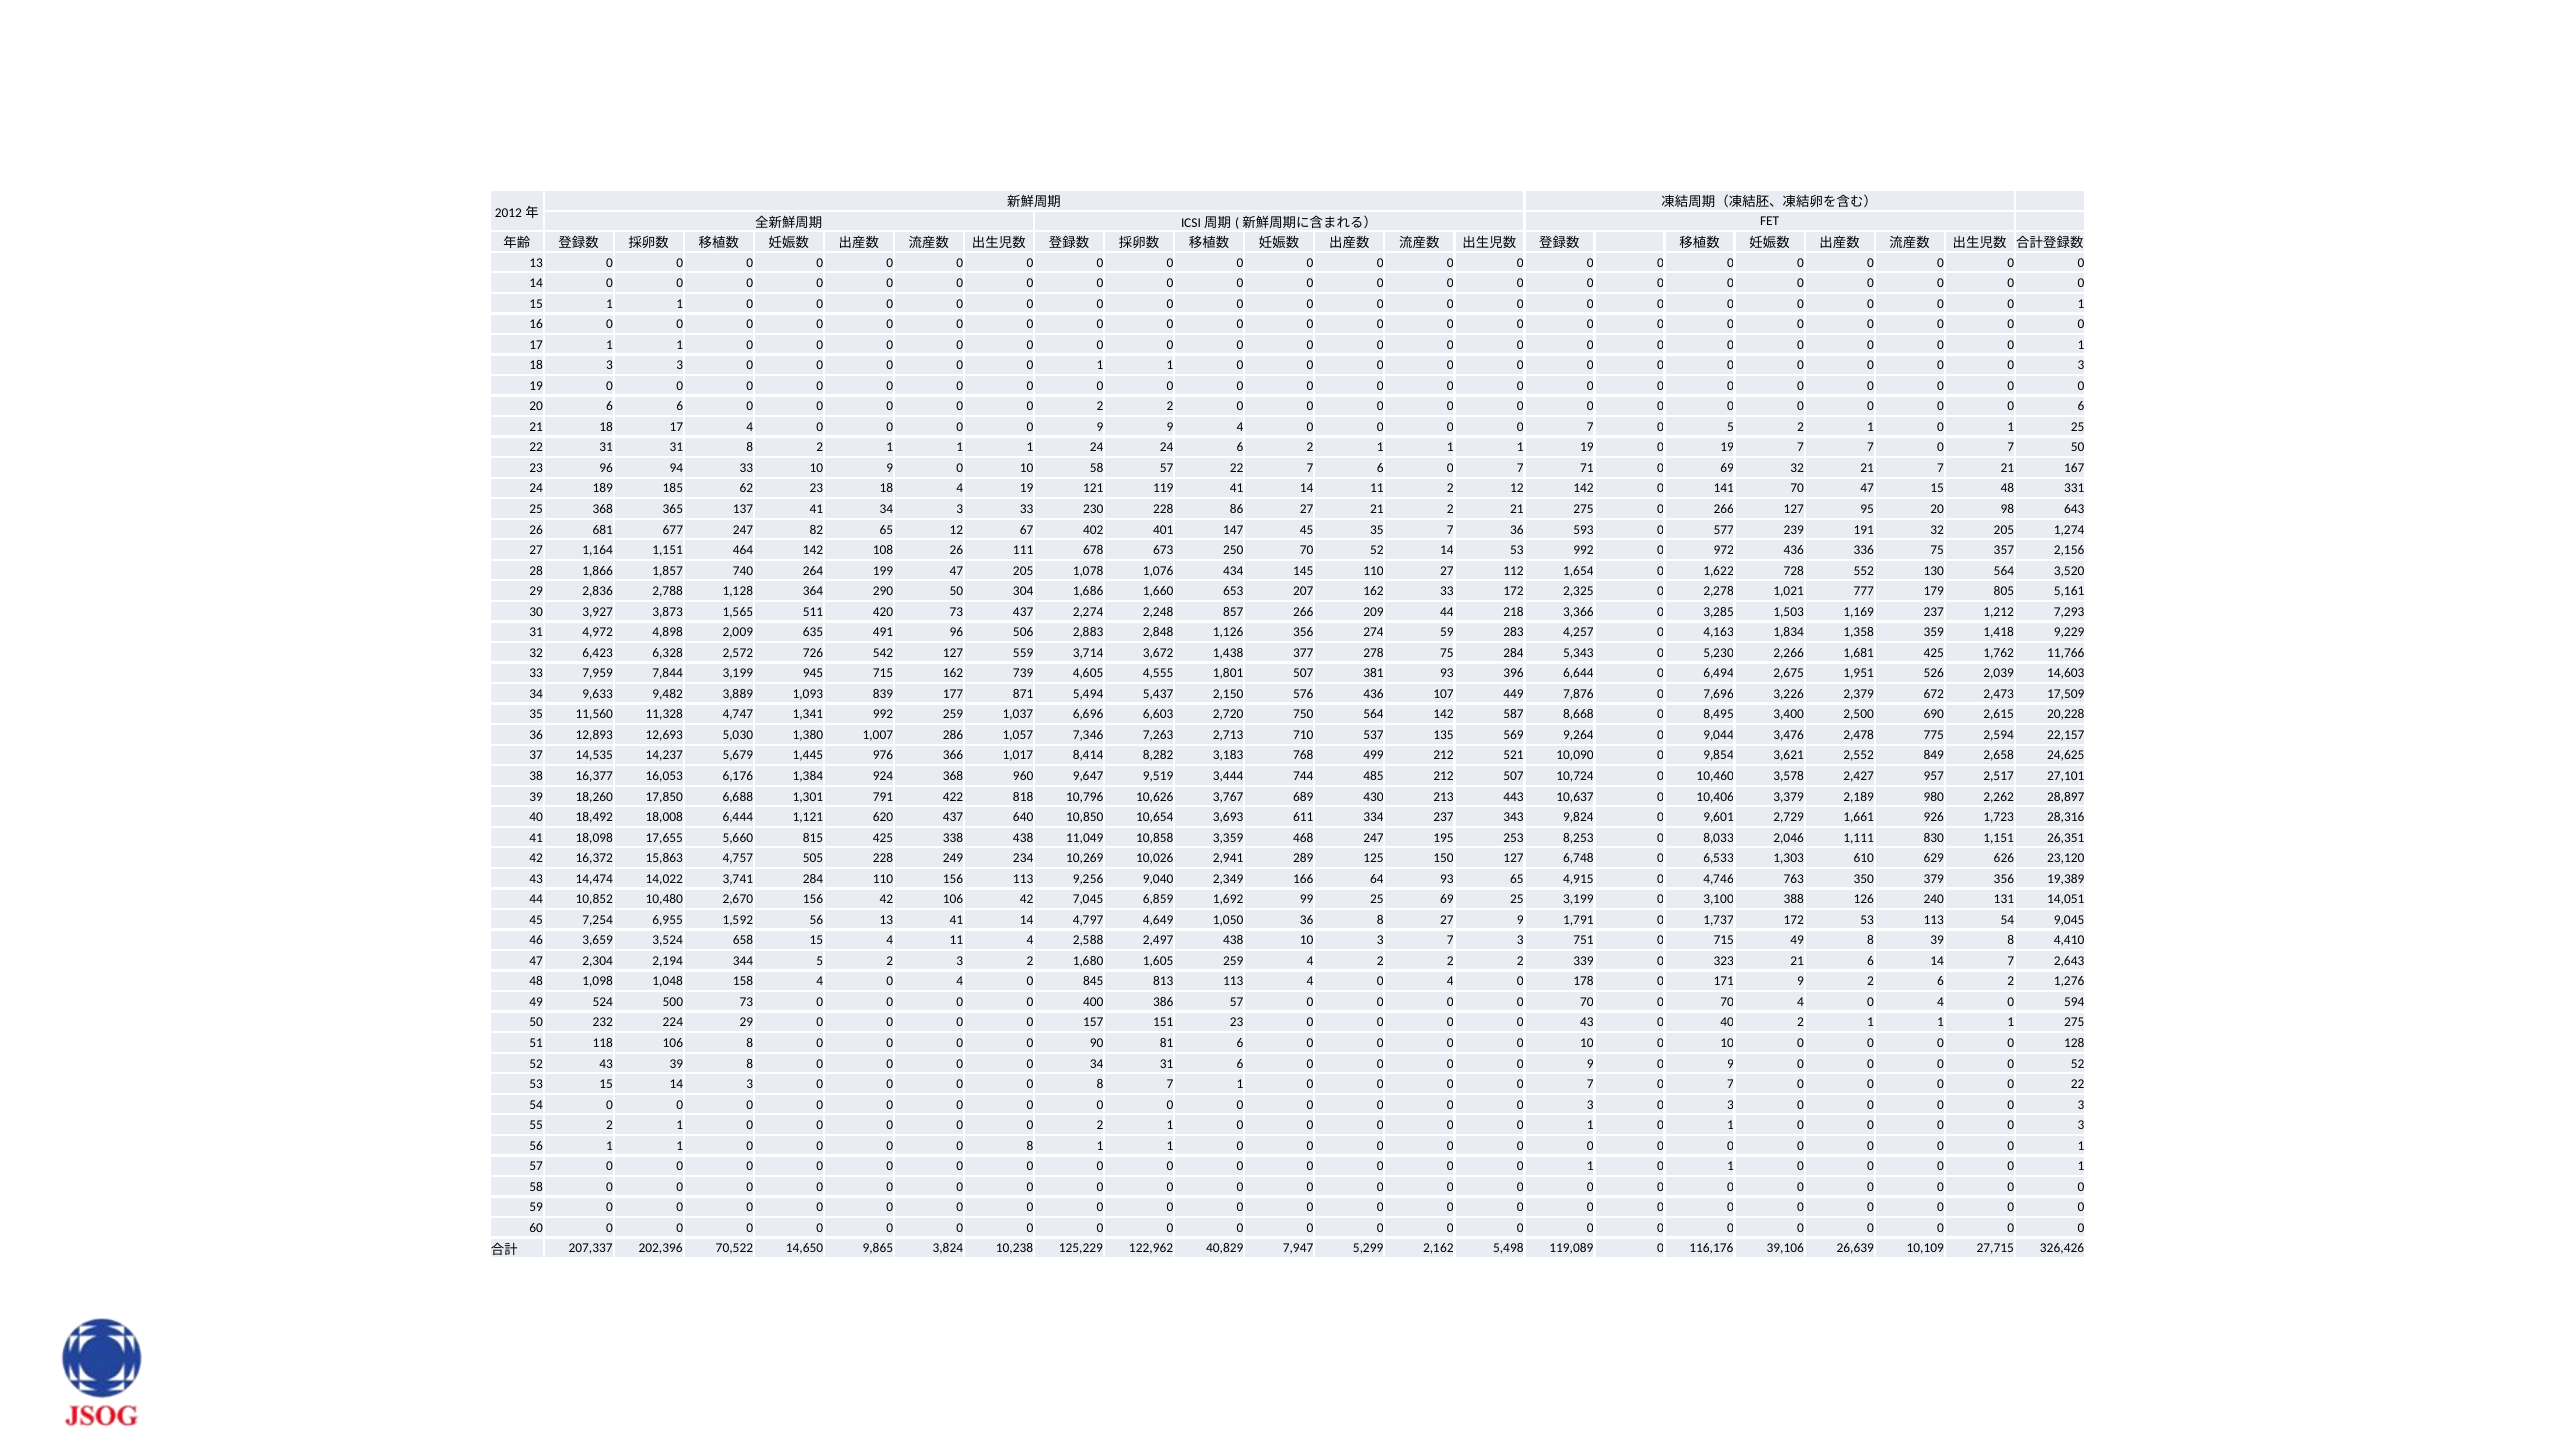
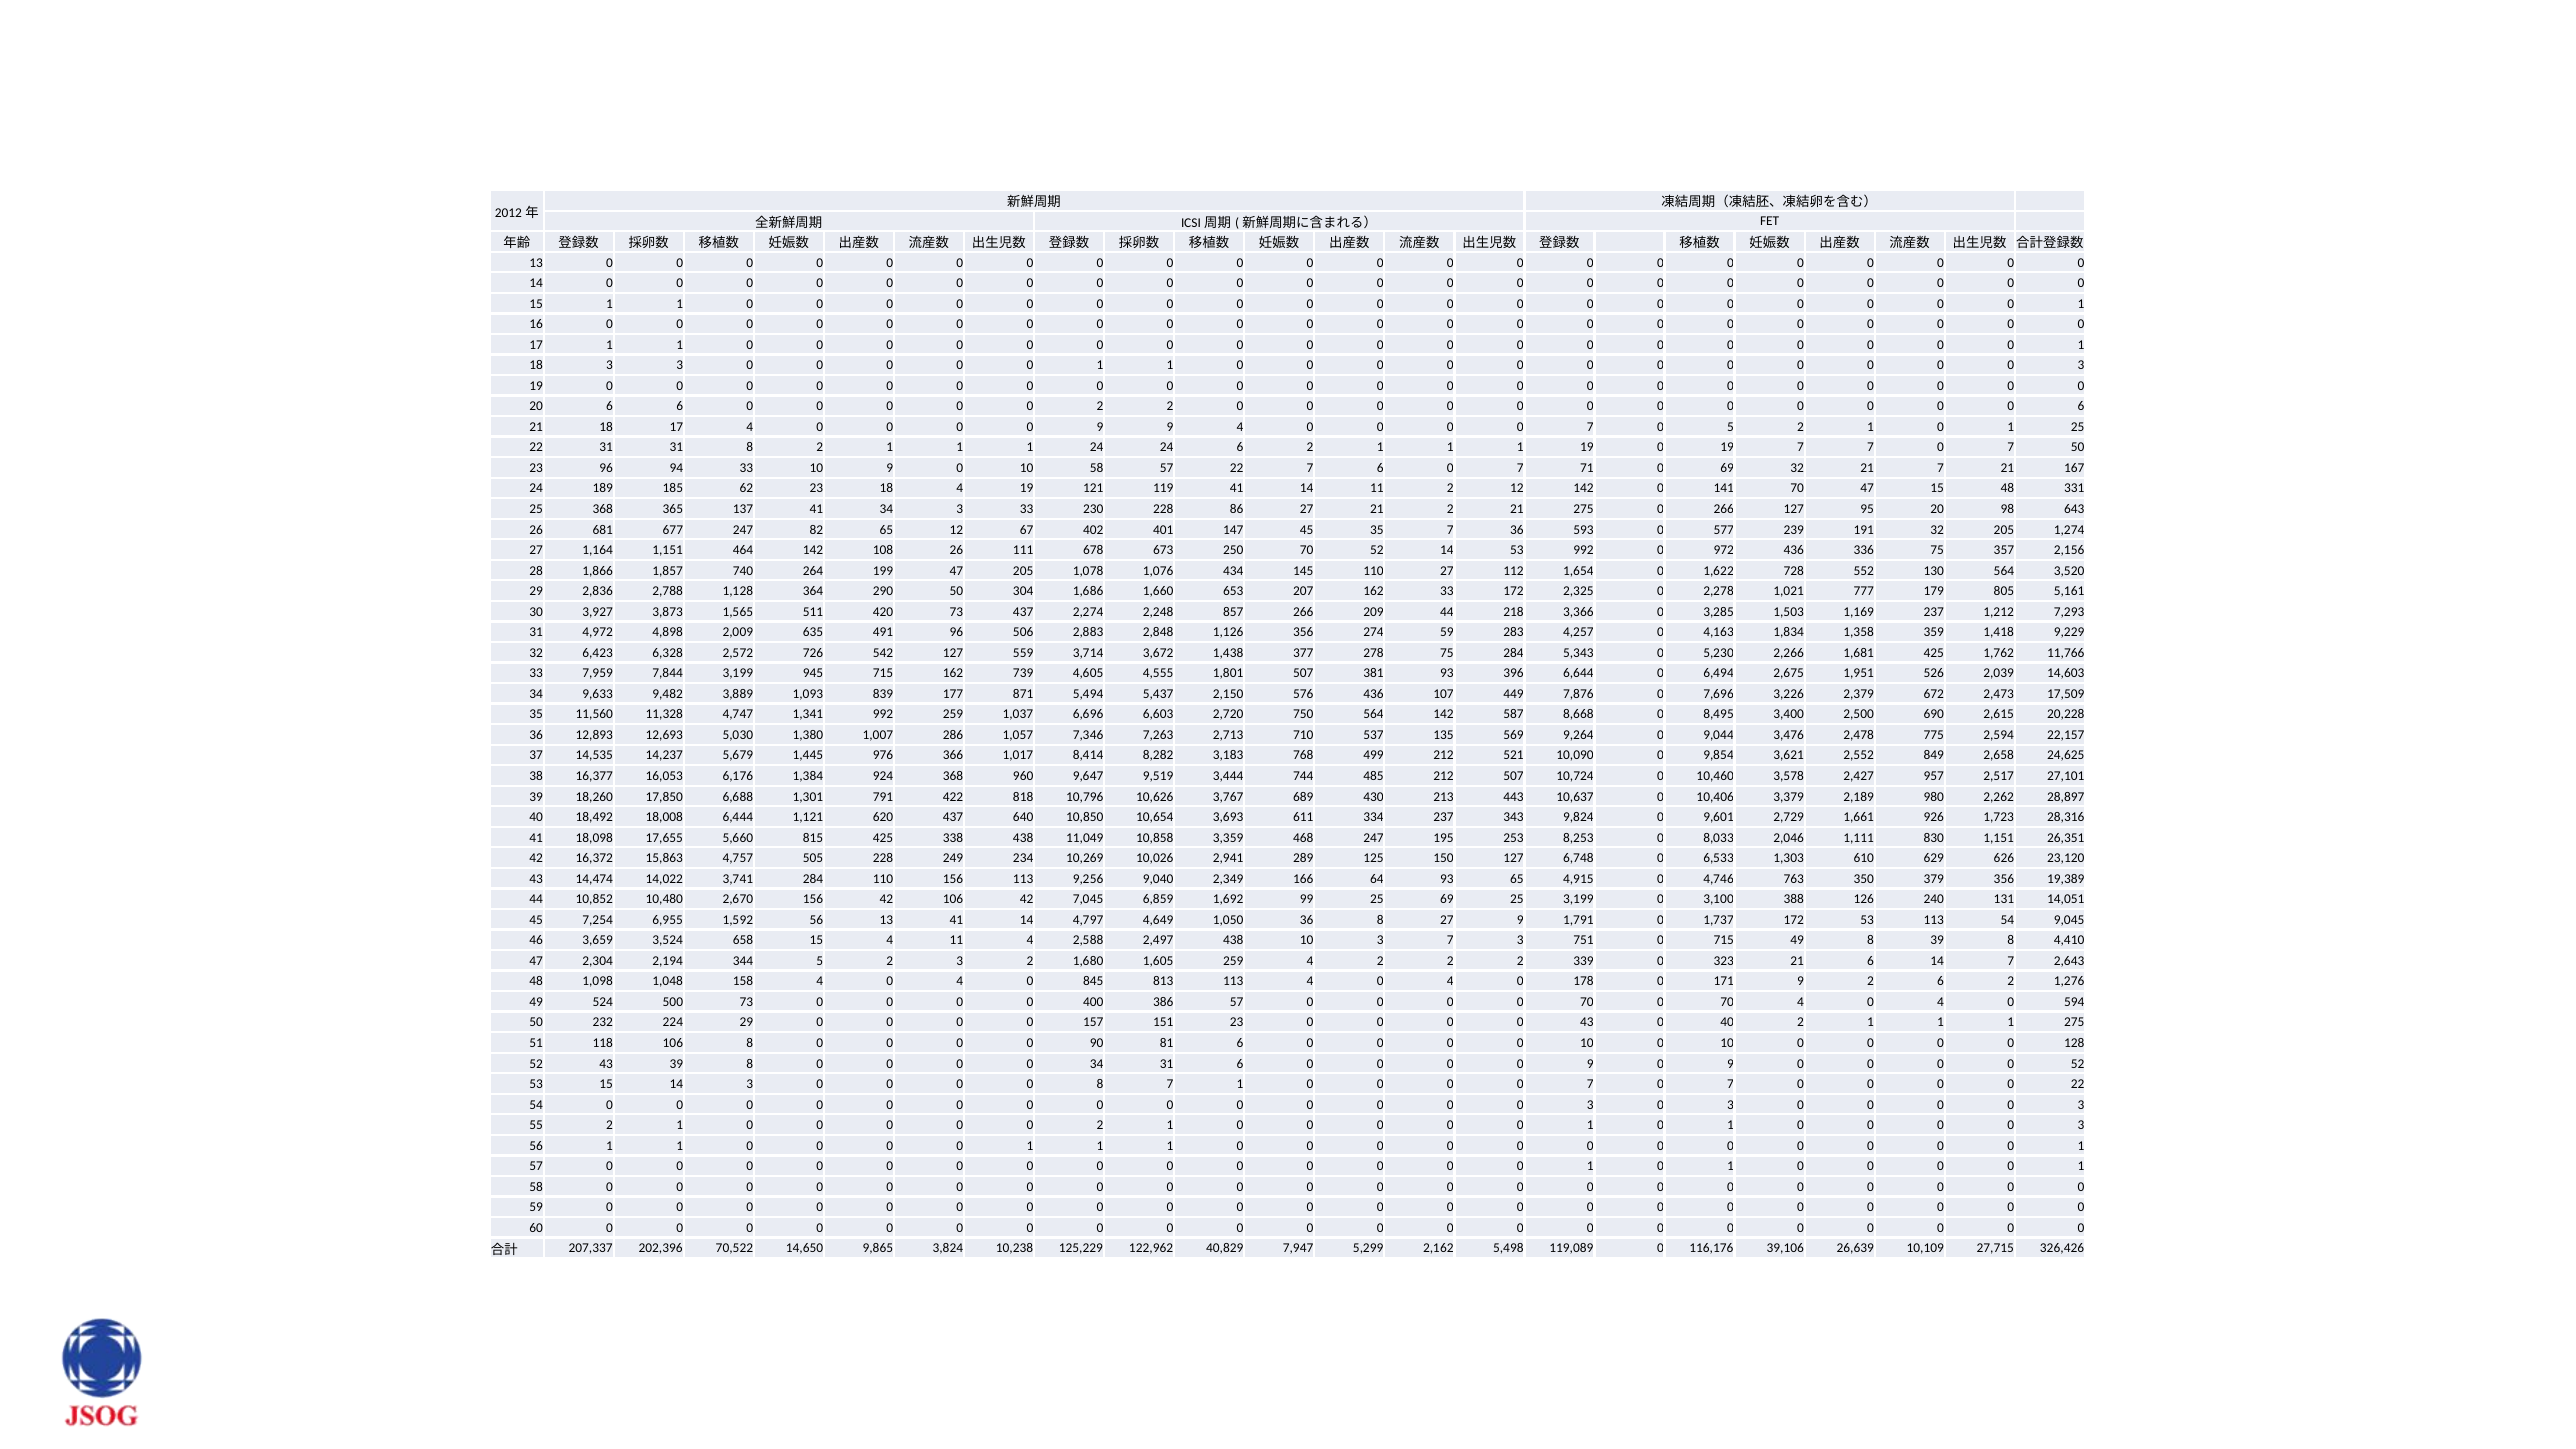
8: 8 -> 1 (1030, 1146)
